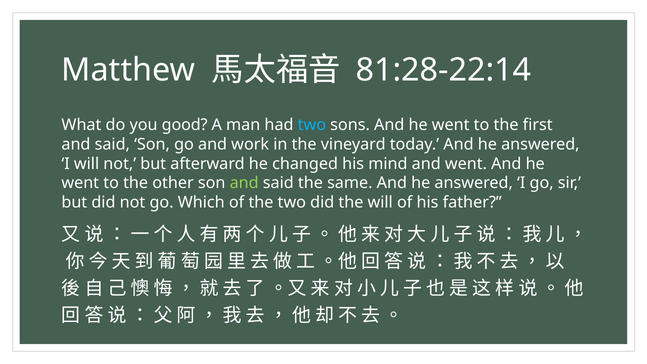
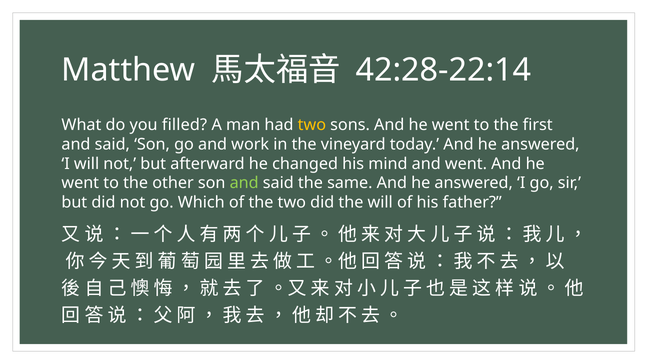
81:28-22:14: 81:28-22:14 -> 42:28-22:14 (444, 70)
good: good -> filled (184, 125)
two colour: light blue -> yellow (312, 125)
